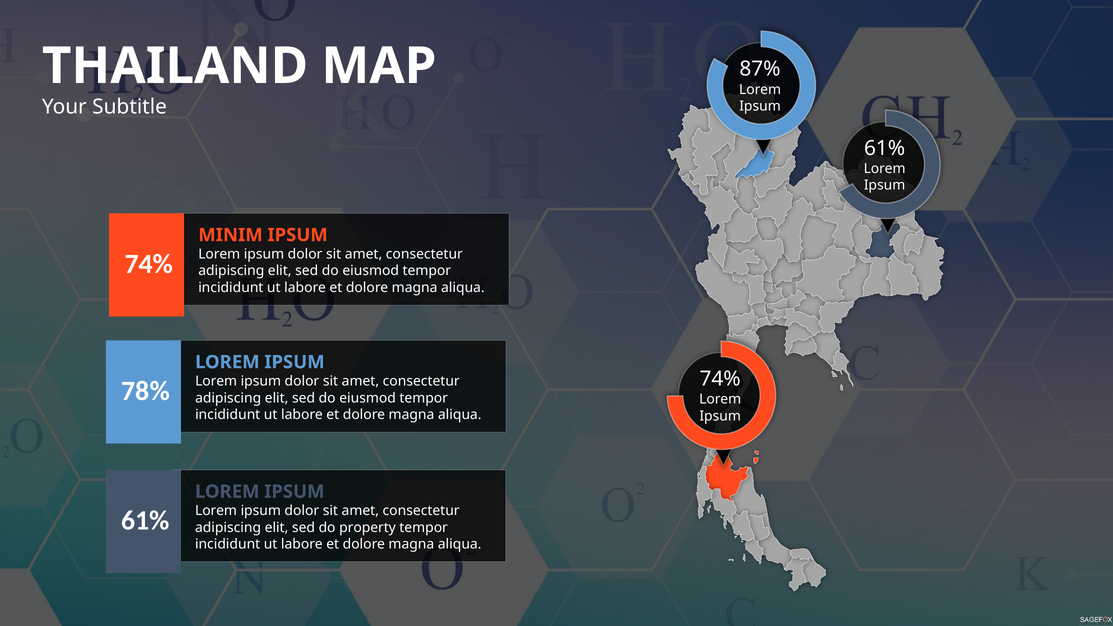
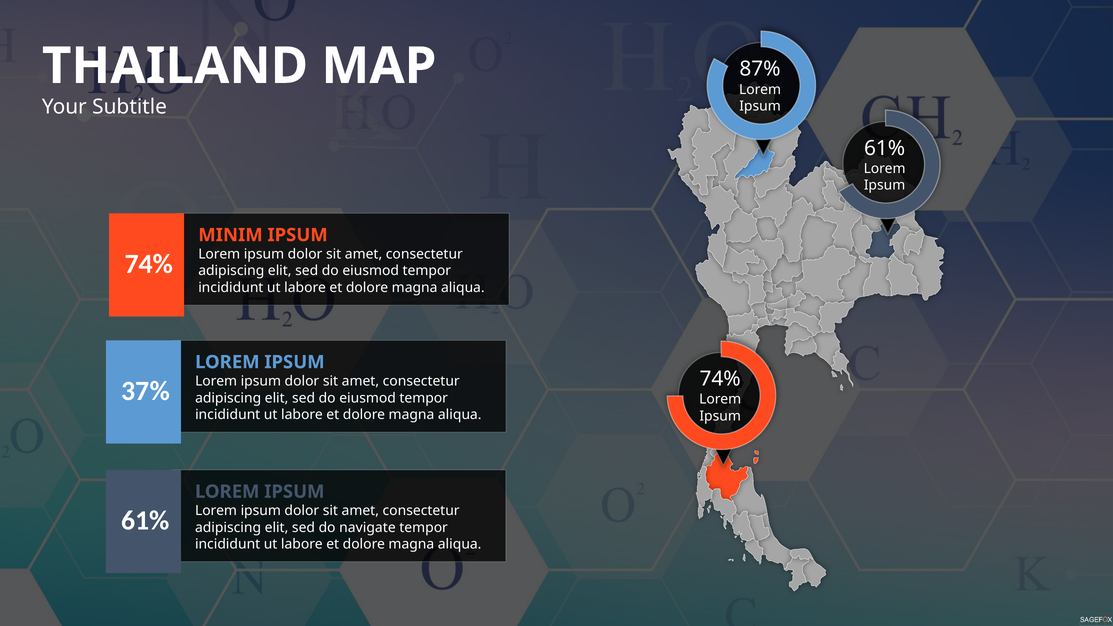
78%: 78% -> 37% (146, 391)
property: property -> navigate (367, 528)
